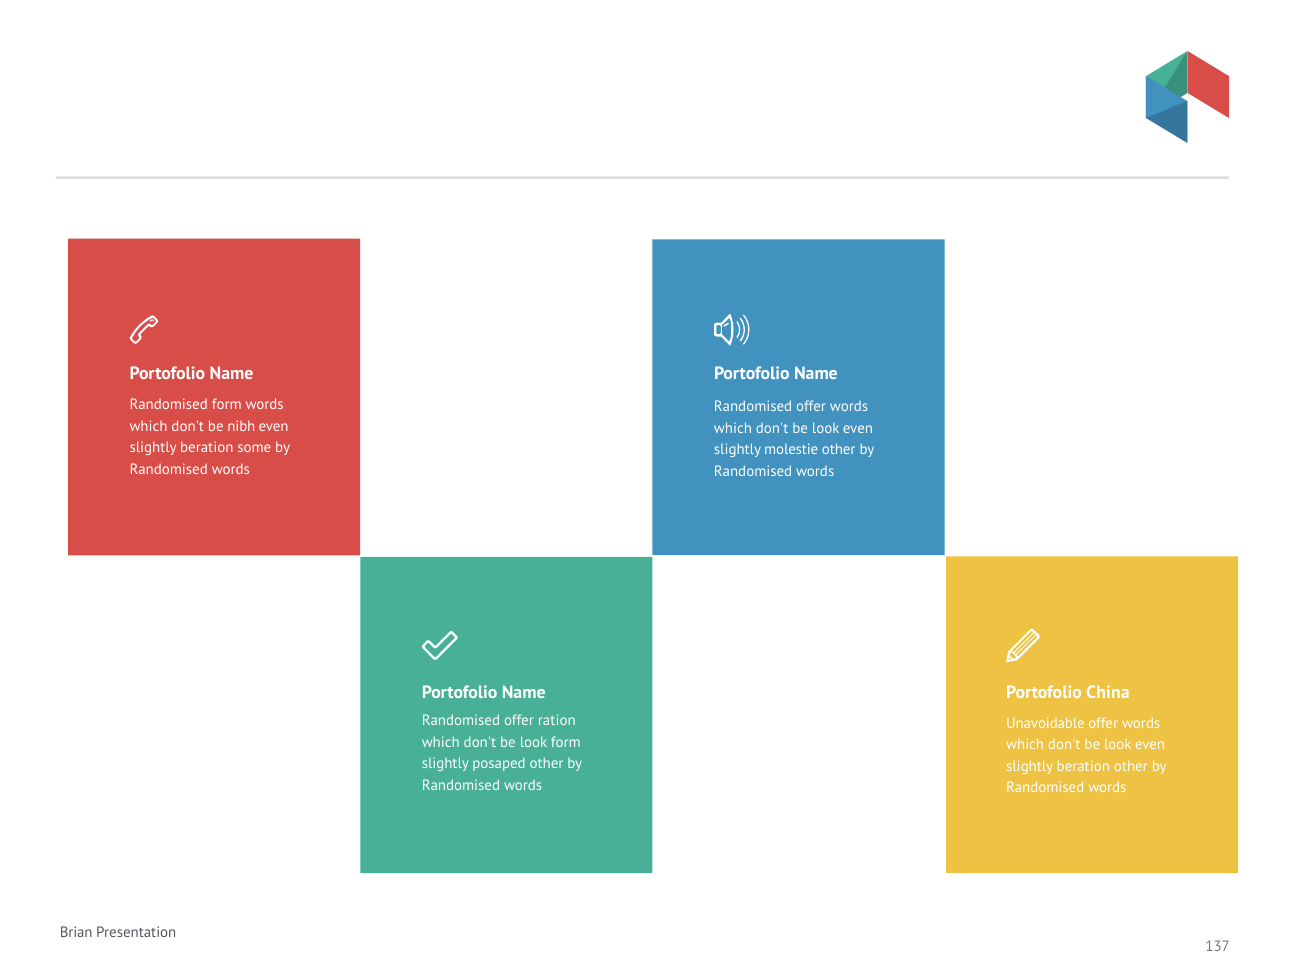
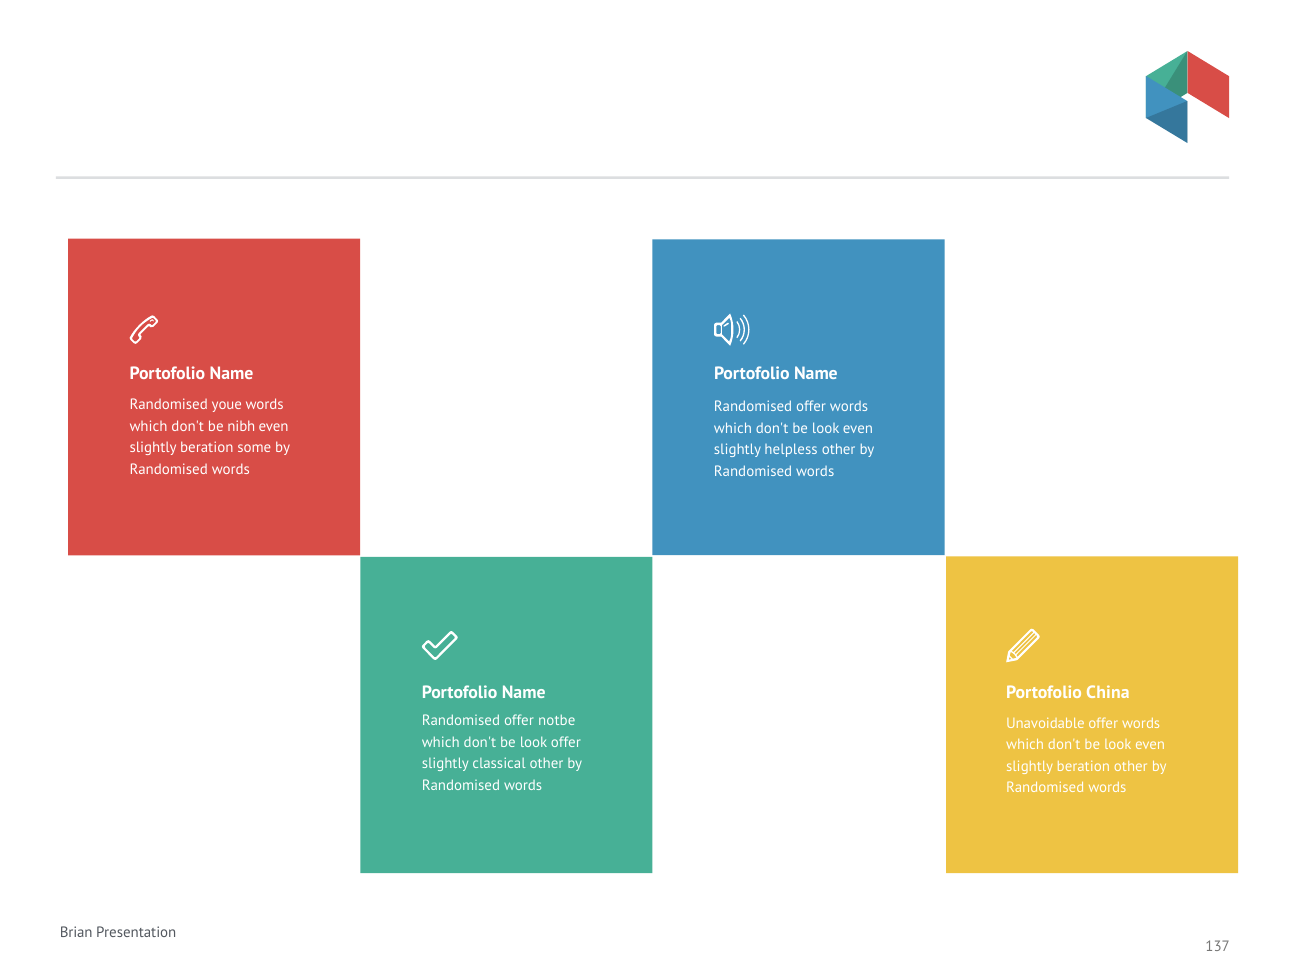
Randomised form: form -> youe (227, 405)
molestie: molestie -> helpless (791, 450)
ration: ration -> notbe (557, 721)
look form: form -> offer (566, 742)
posaped: posaped -> classical (499, 764)
